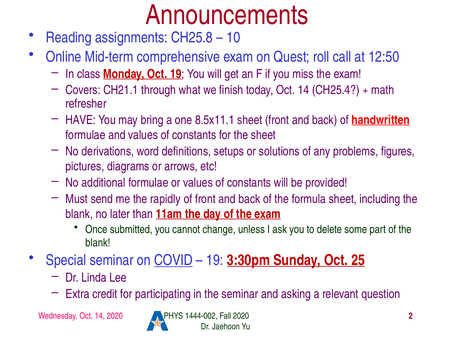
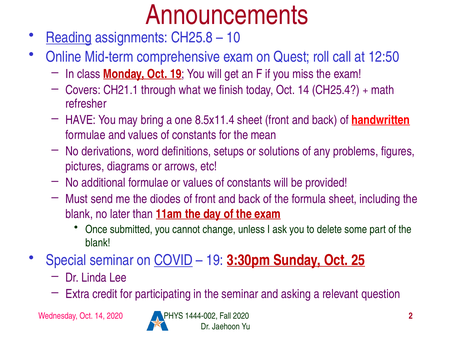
Reading underline: none -> present (69, 38)
8.5x11.1: 8.5x11.1 -> 8.5x11.4 (215, 120)
the sheet: sheet -> mean (263, 135)
rapidly: rapidly -> diodes (165, 199)
